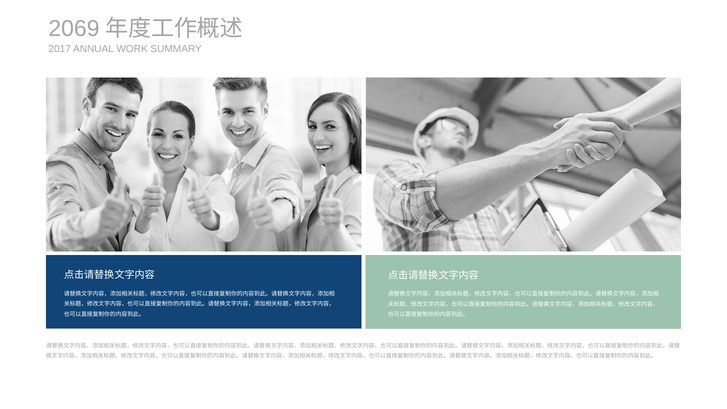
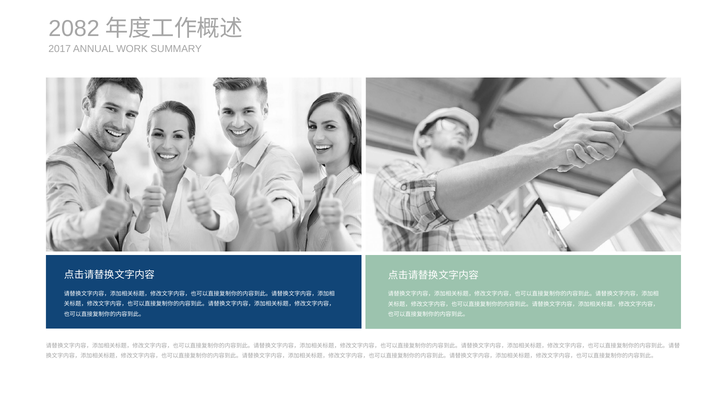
2069: 2069 -> 2082 (74, 29)
